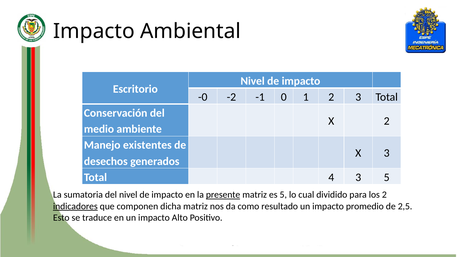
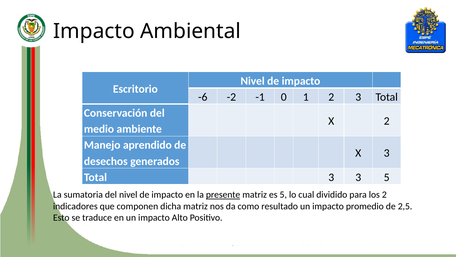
-0: -0 -> -6 (203, 97)
existentes: existentes -> aprendido (147, 145)
Total 4: 4 -> 3 (331, 177)
indicadores underline: present -> none (75, 206)
